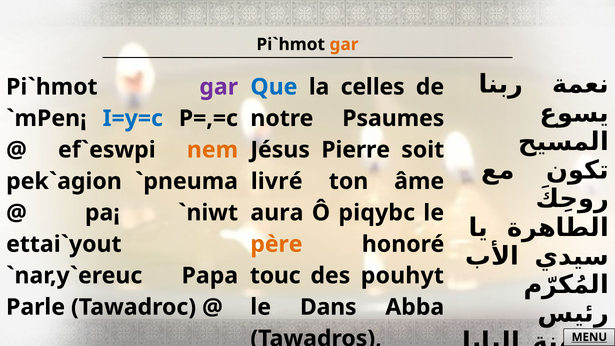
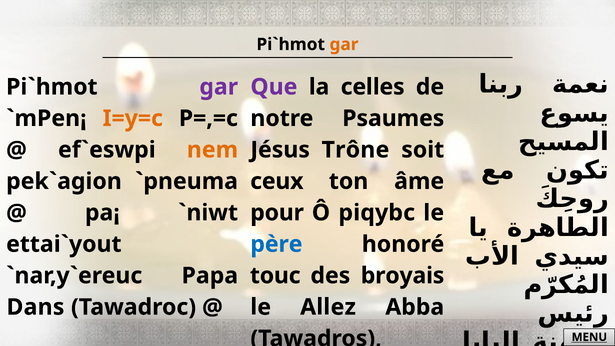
Que colour: blue -> purple (274, 87)
I=y=c colour: blue -> orange (133, 118)
Pierre: Pierre -> Trône (355, 150)
livré: livré -> ceux (277, 181)
aura: aura -> pour (277, 213)
père colour: orange -> blue (276, 244)
pouhyt: pouhyt -> broyais (403, 276)
Parle: Parle -> Dans (35, 307)
Dans: Dans -> Allez (328, 307)
